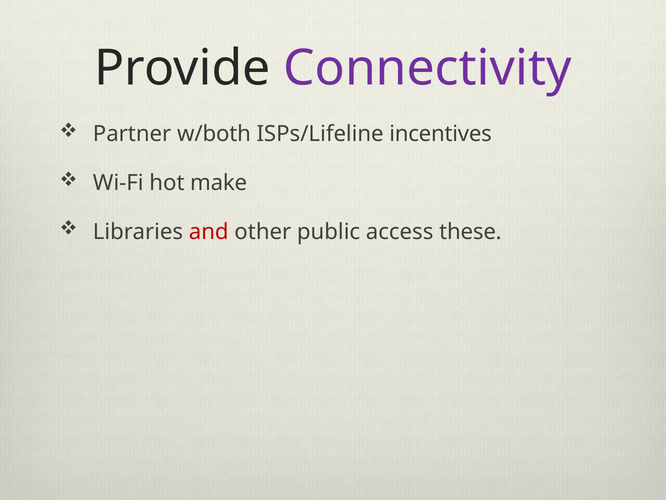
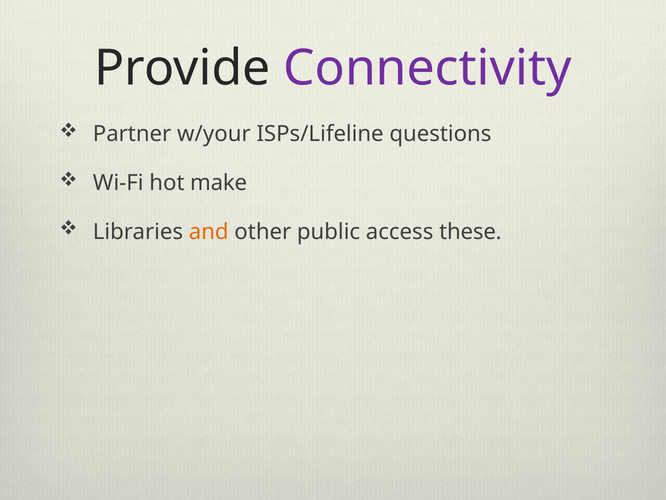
w/both: w/both -> w/your (214, 134)
incentives: incentives -> questions (440, 134)
and colour: red -> orange (209, 231)
